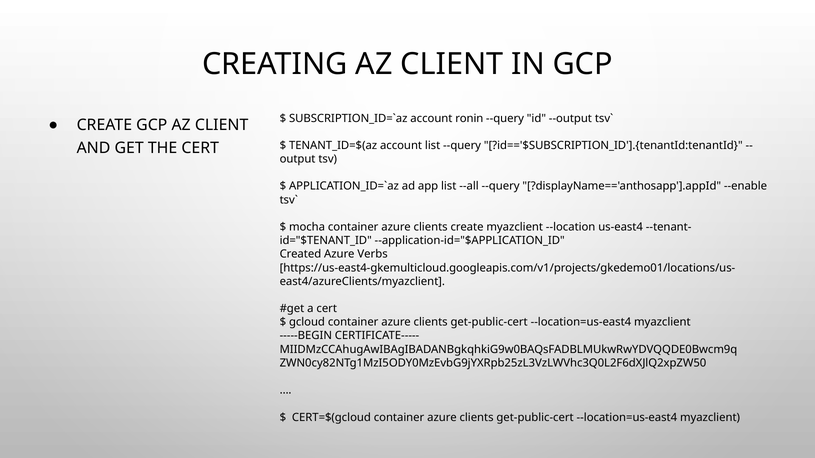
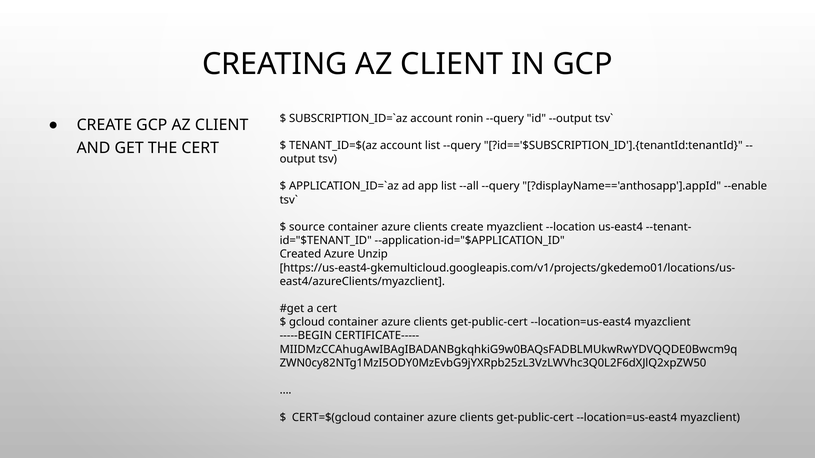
mocha: mocha -> source (307, 227)
Verbs: Verbs -> Unzip (373, 254)
